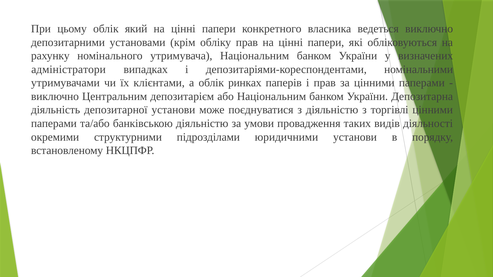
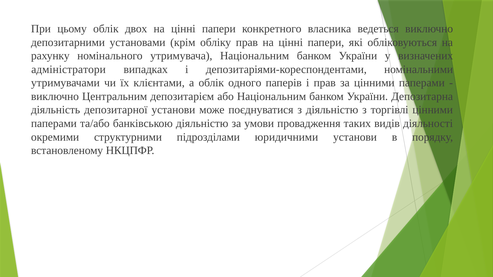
який: який -> двох (136, 29)
ринках: ринках -> одного (245, 83)
